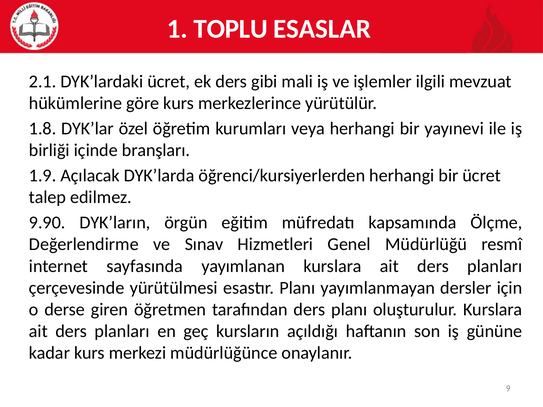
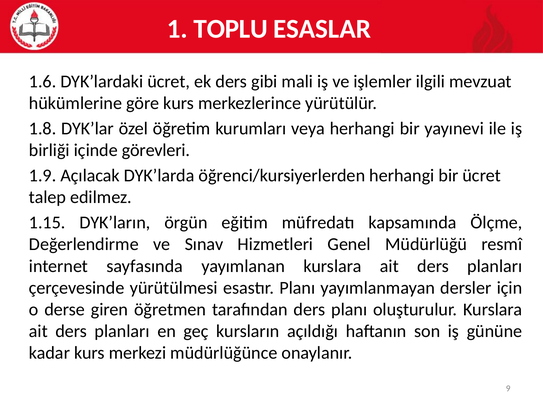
2.1: 2.1 -> 1.6 (43, 82)
branşları: branşları -> görevleri (156, 150)
9.90: 9.90 -> 1.15 (47, 223)
